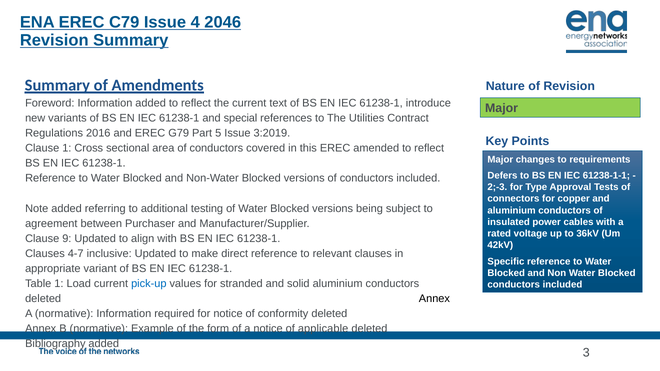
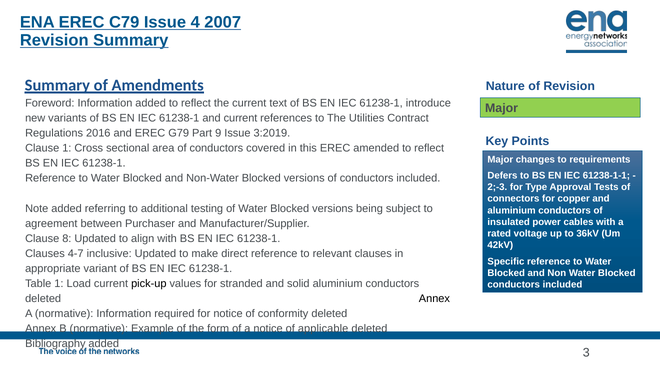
2046: 2046 -> 2007 (223, 22)
and special: special -> current (241, 118)
5: 5 -> 9 (218, 133)
9: 9 -> 8 (67, 239)
pick-up colour: blue -> black (149, 284)
